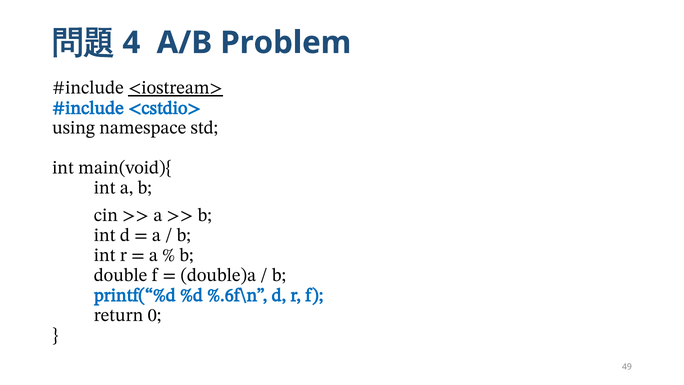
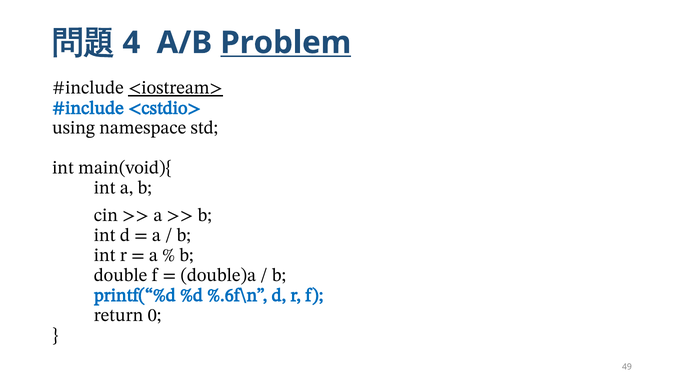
Problem underline: none -> present (286, 43)
